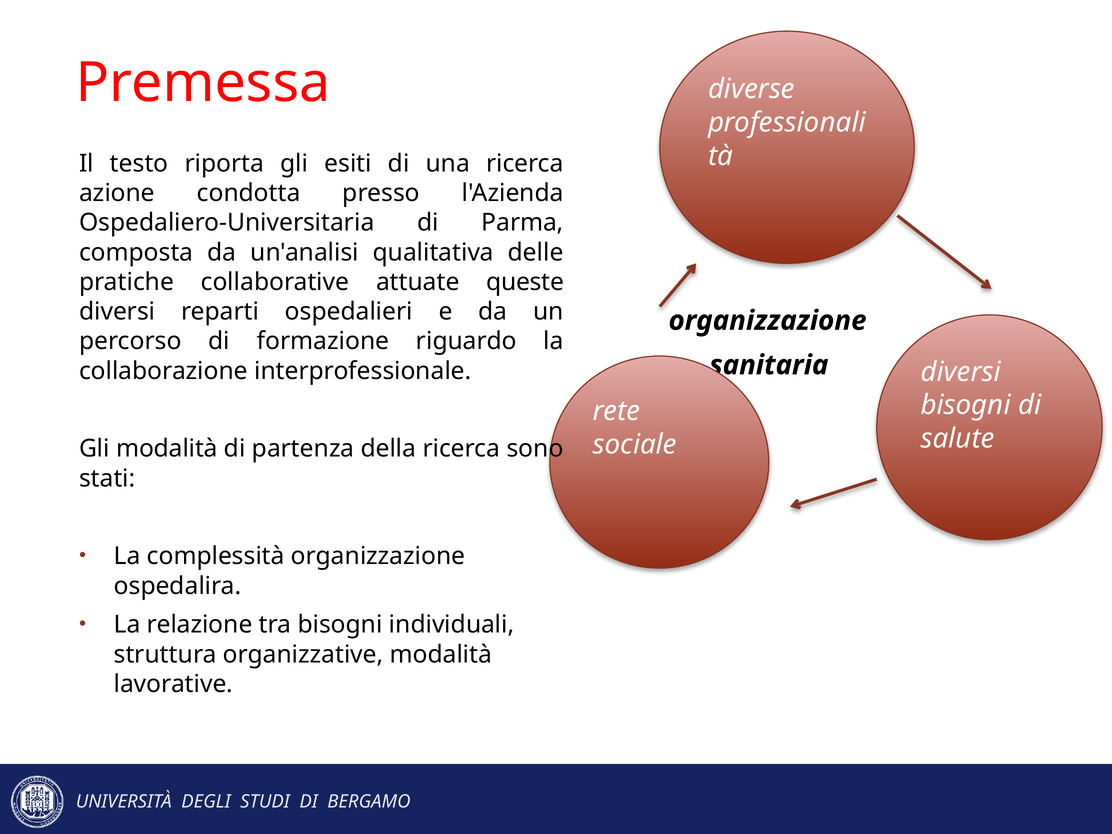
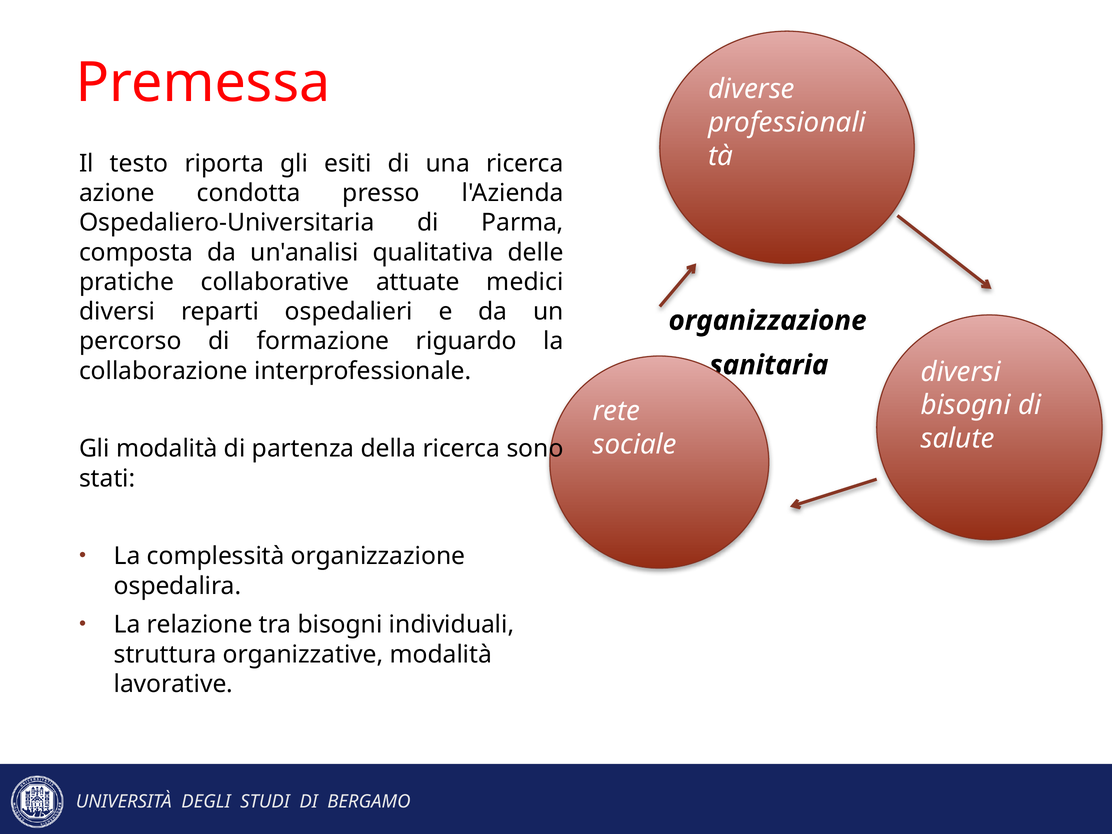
queste: queste -> medici (525, 282)
